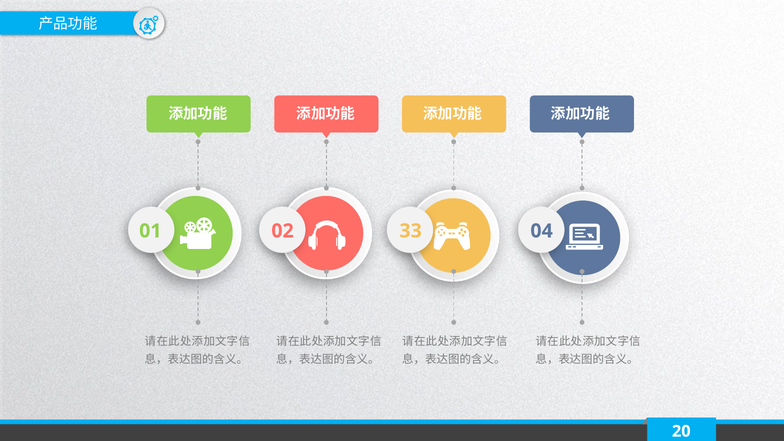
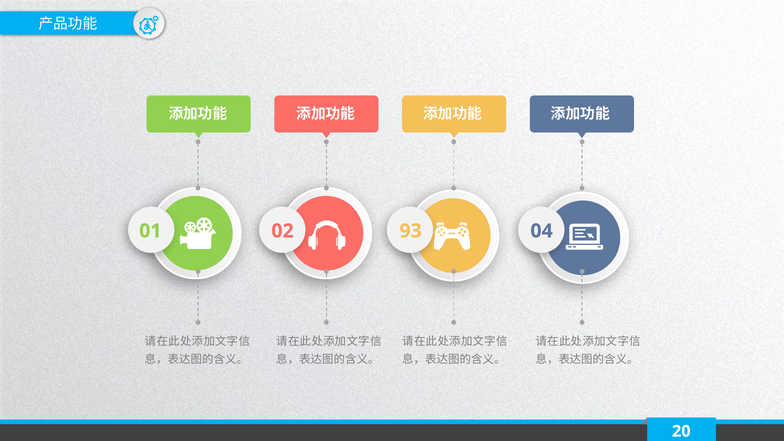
33: 33 -> 93 (411, 231)
